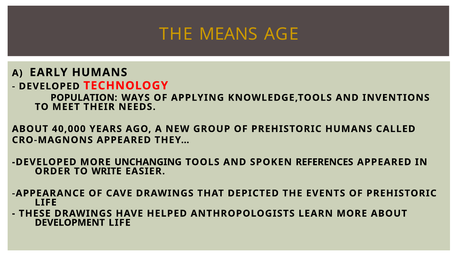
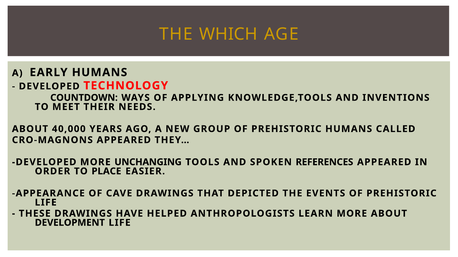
MEANS: MEANS -> WHICH (228, 34)
POPULATION: POPULATION -> COUNTDOWN (84, 98)
WRITE: WRITE -> PLACE (106, 172)
